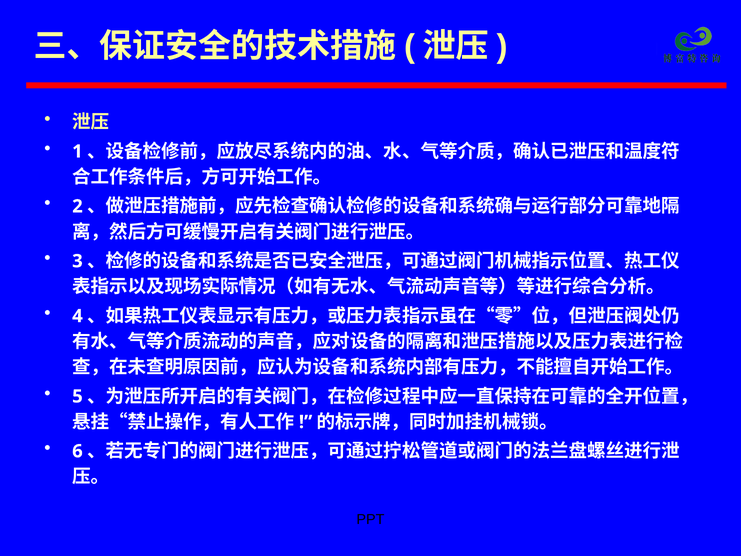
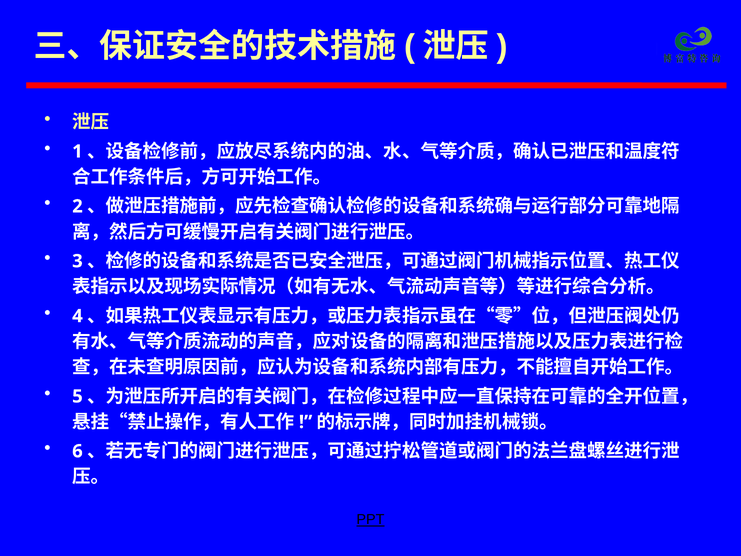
PPT underline: none -> present (370, 519)
